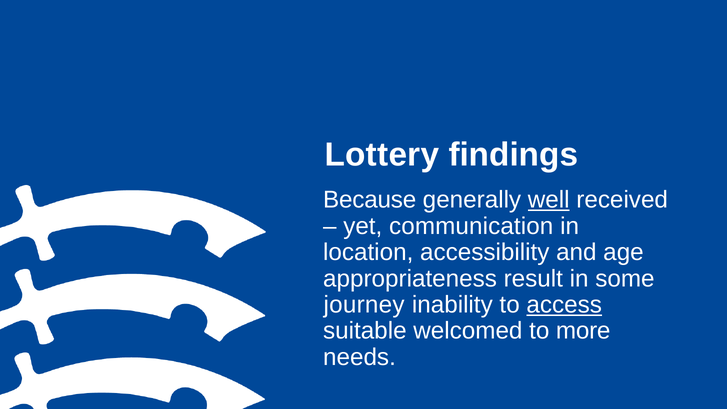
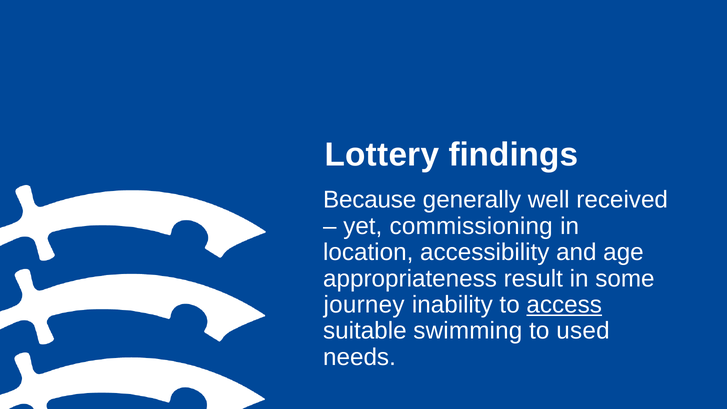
well underline: present -> none (549, 200)
communication: communication -> commissioning (471, 226)
welcomed: welcomed -> swimming (468, 331)
more: more -> used (583, 331)
